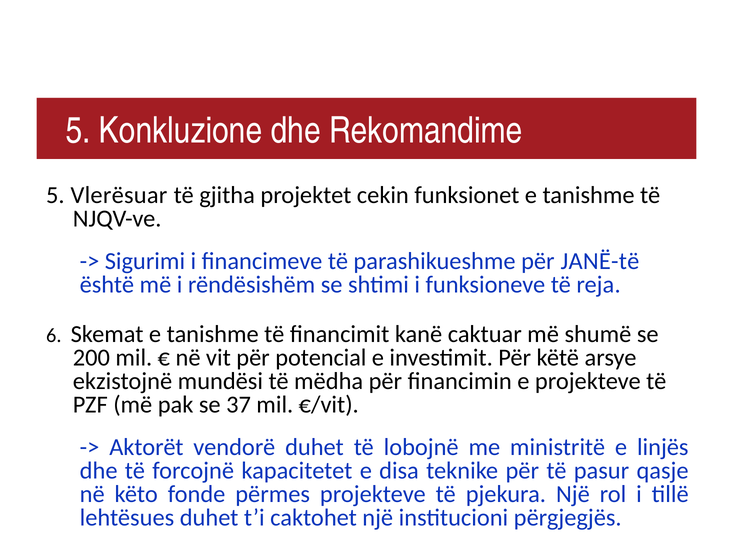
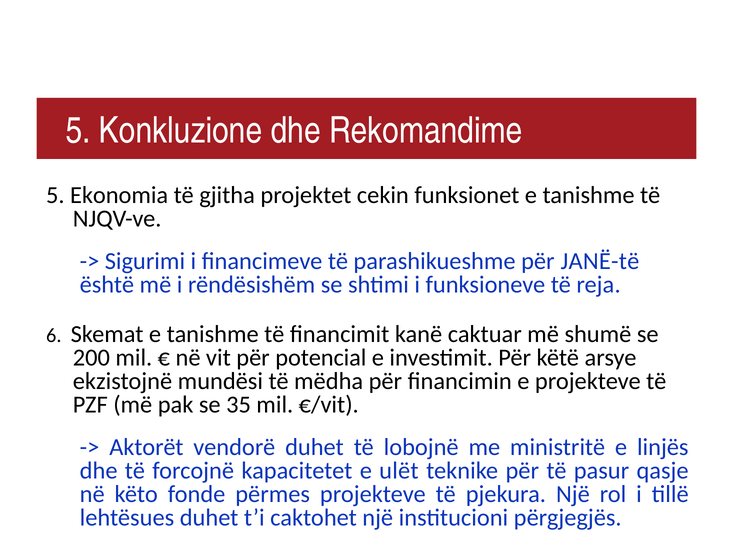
Vlerësuar: Vlerësuar -> Ekonomia (119, 195)
37: 37 -> 35 (239, 404)
disa: disa -> ulët (399, 470)
